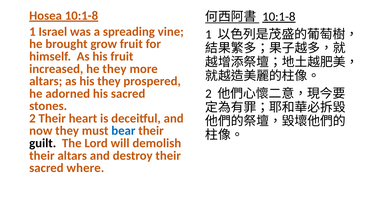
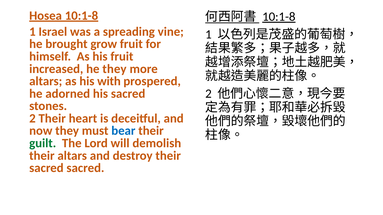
his they: they -> with (109, 81)
guilt colour: black -> green (43, 143)
sacred where: where -> sacred (85, 168)
